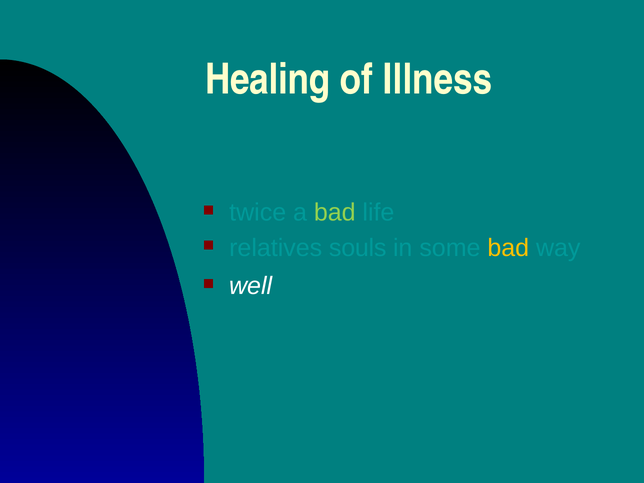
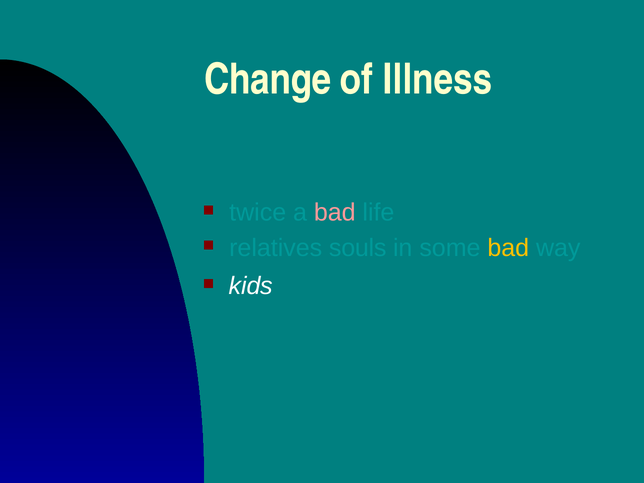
Healing: Healing -> Change (268, 80)
bad colour: light green -> pink (335, 213)
well: well -> kids (251, 286)
